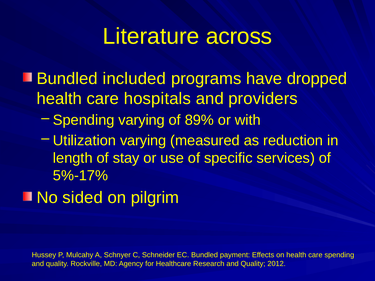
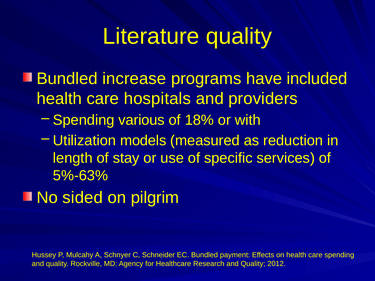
Literature across: across -> quality (239, 36)
included: included -> increase (134, 79)
dropped: dropped -> included (317, 79)
Spending varying: varying -> various (142, 120)
89%: 89% -> 18% (199, 120)
Utilization varying: varying -> models (143, 141)
5%-17%: 5%-17% -> 5%-63% (80, 176)
